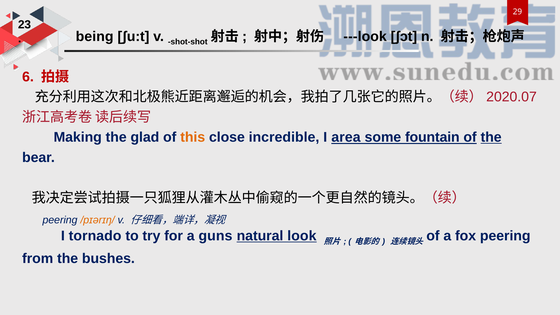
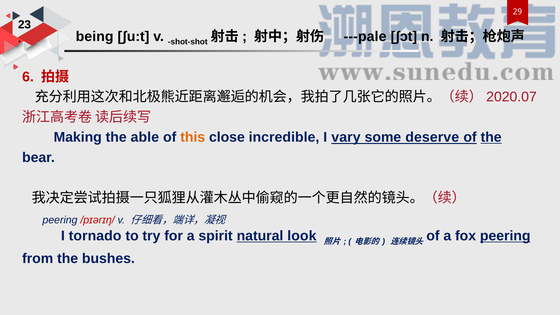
---look: ---look -> ---pale (365, 36)
glad: glad -> able (145, 137)
area: area -> vary (346, 137)
fountain: fountain -> deserve (432, 137)
/pɪərɪŋ/ colour: orange -> red (98, 220)
guns: guns -> spirit (216, 236)
peering underline: none -> present (505, 236)
